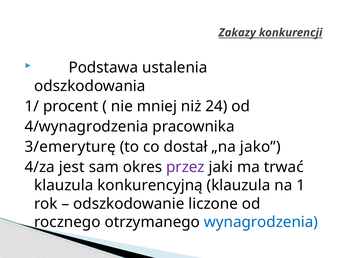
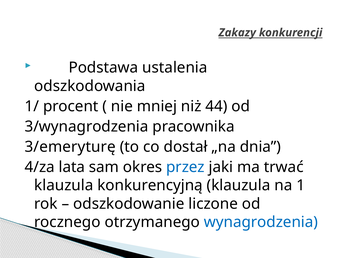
24: 24 -> 44 (216, 106)
4/wynagrodzenia: 4/wynagrodzenia -> 3/wynagrodzenia (87, 126)
jako: jako -> dnia (260, 146)
jest: jest -> lata (72, 167)
przez colour: purple -> blue (185, 167)
